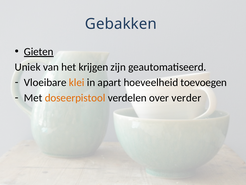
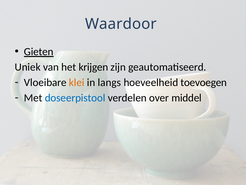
Gebakken: Gebakken -> Waardoor (121, 24)
apart: apart -> langs (109, 82)
doseerpistool colour: orange -> blue (75, 98)
verder: verder -> middel (187, 98)
